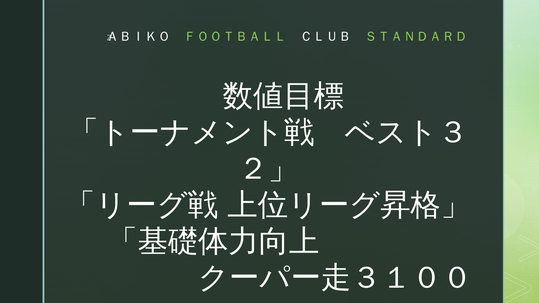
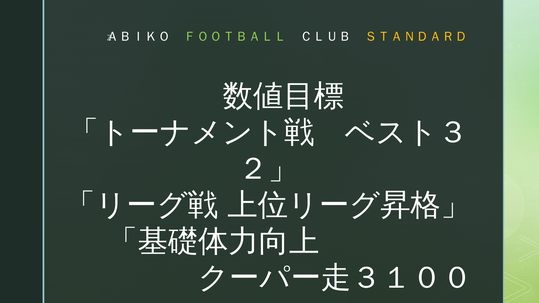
ＳＴＡＮＤＡＲＤ colour: light green -> yellow (416, 37)
